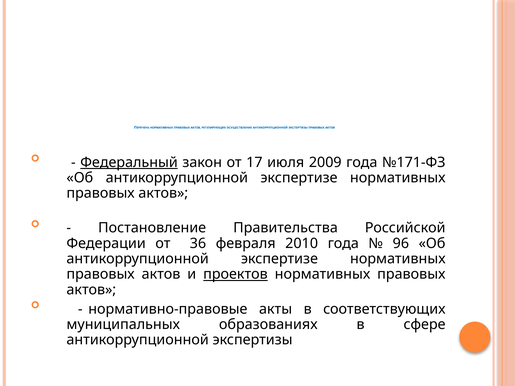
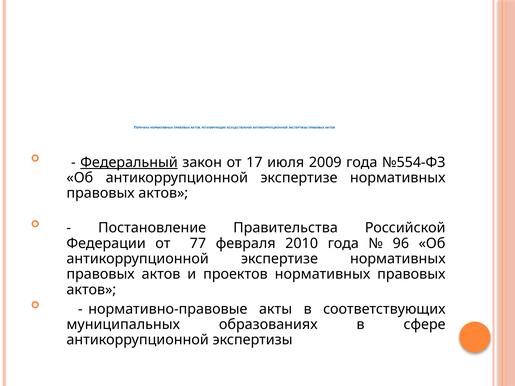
№171-ФЗ: №171-ФЗ -> №554-ФЗ (414, 162)
36: 36 -> 77 (198, 244)
проектов underline: present -> none (235, 274)
